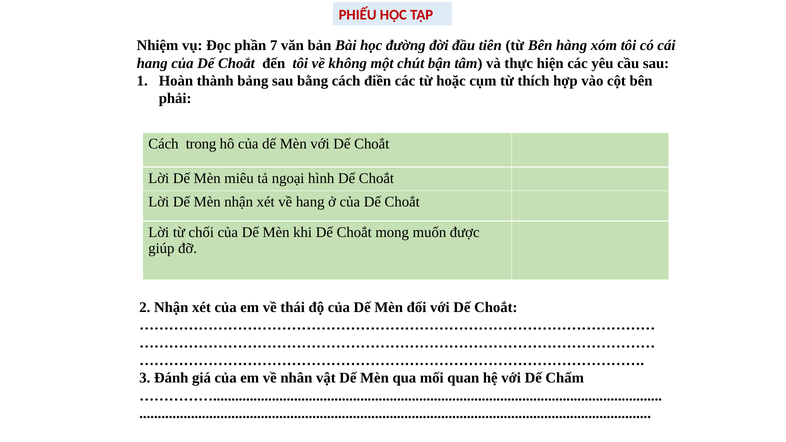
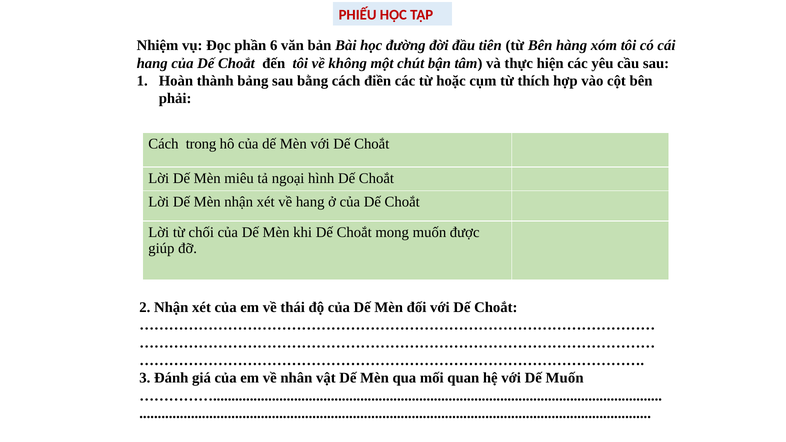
7: 7 -> 6 (274, 45)
Dế Chấm: Chấm -> Muốn (565, 378)
